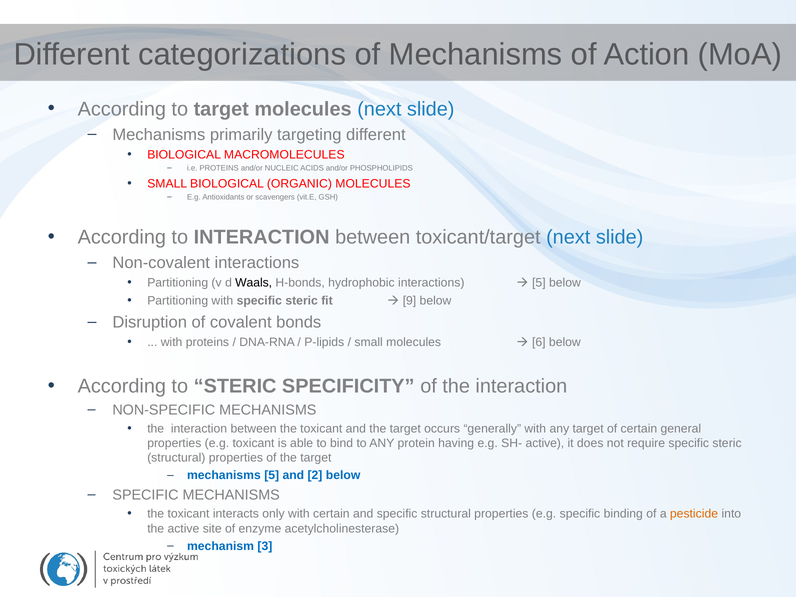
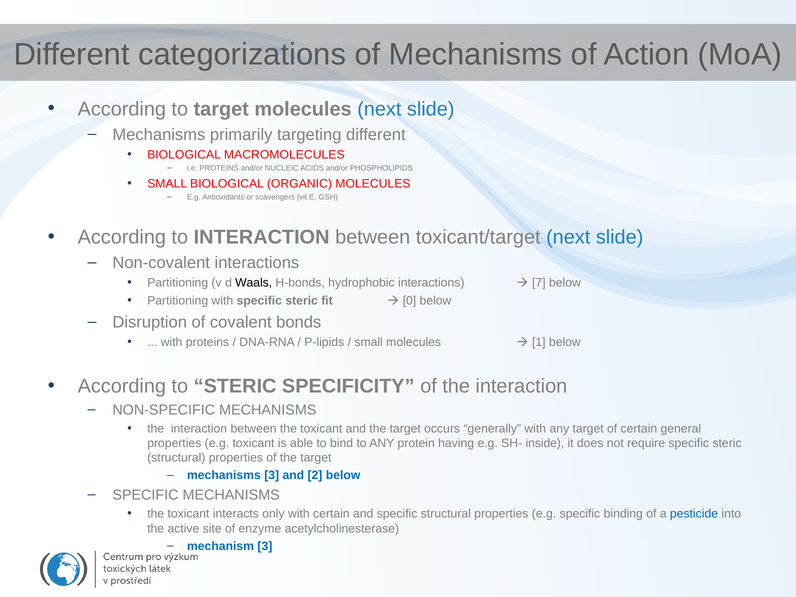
5: 5 -> 7 (539, 283)
9: 9 -> 0 (409, 301)
6: 6 -> 1 (539, 342)
SH- active: active -> inside (545, 443)
mechanisms 5: 5 -> 3 (272, 475)
pesticide colour: orange -> blue (694, 514)
